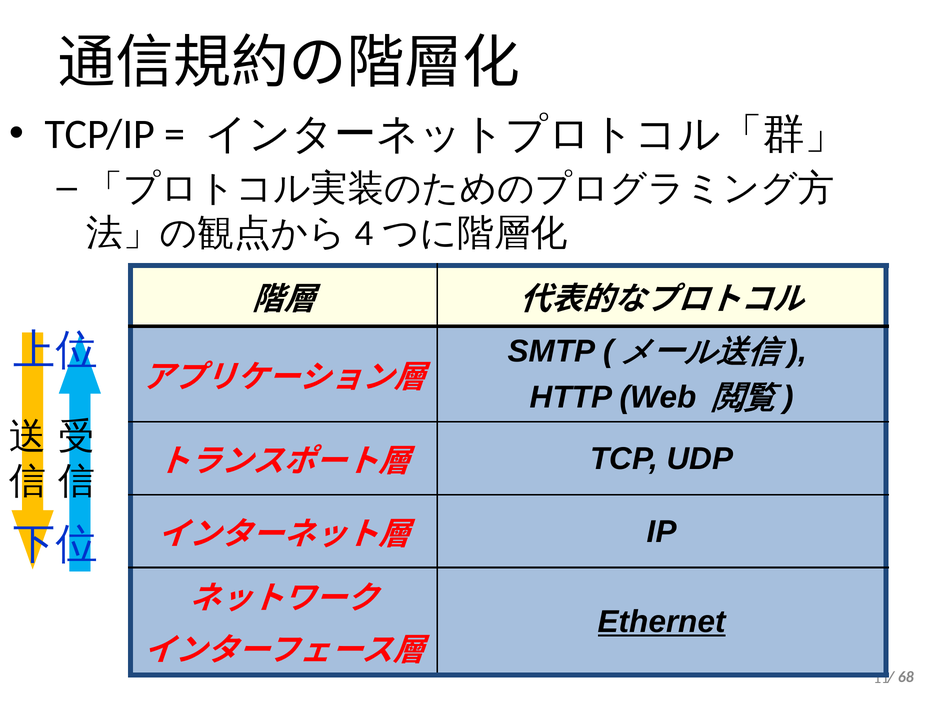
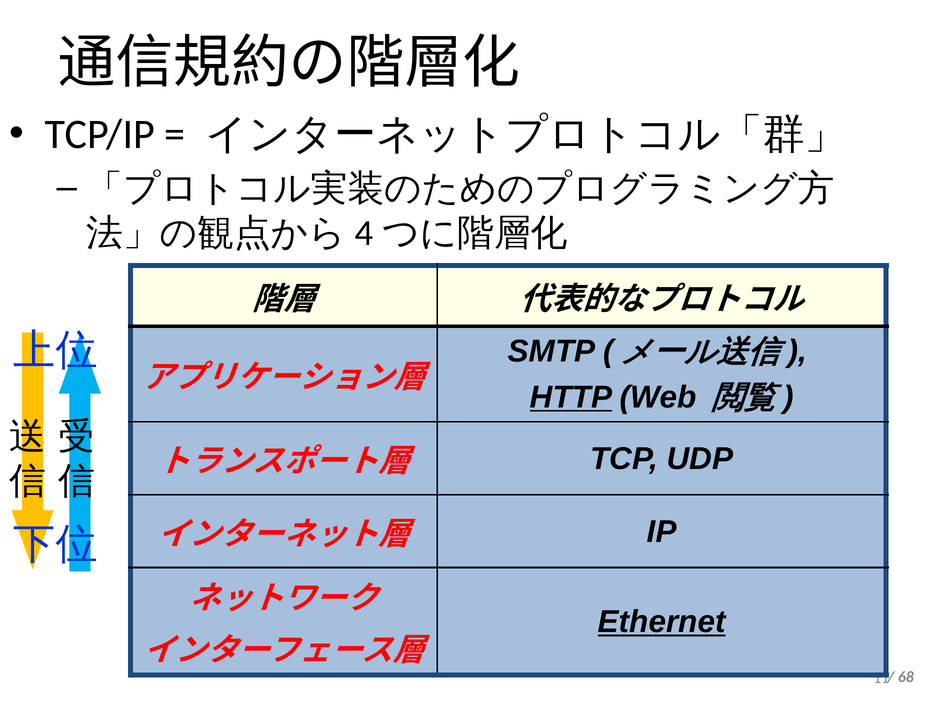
HTTP underline: none -> present (571, 397)
